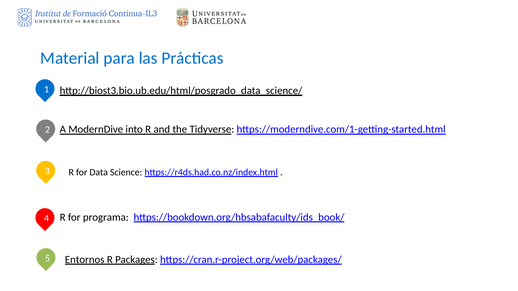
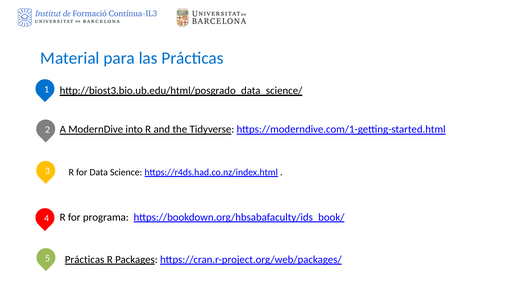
Entornos: Entornos -> Prácticas (85, 260)
